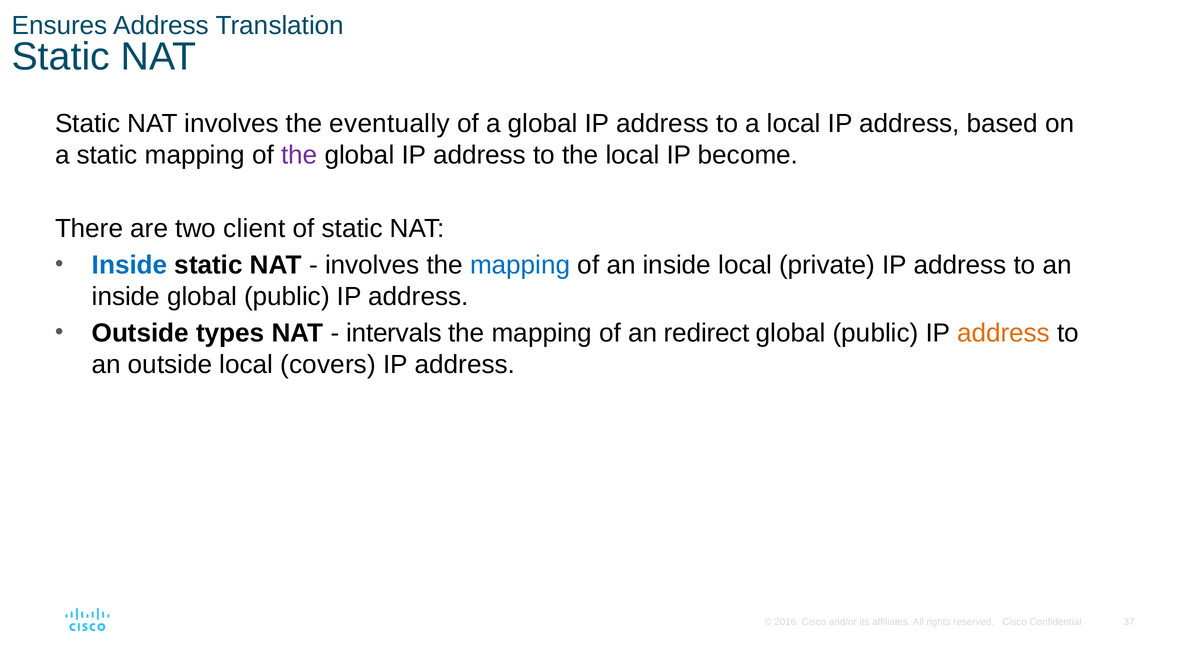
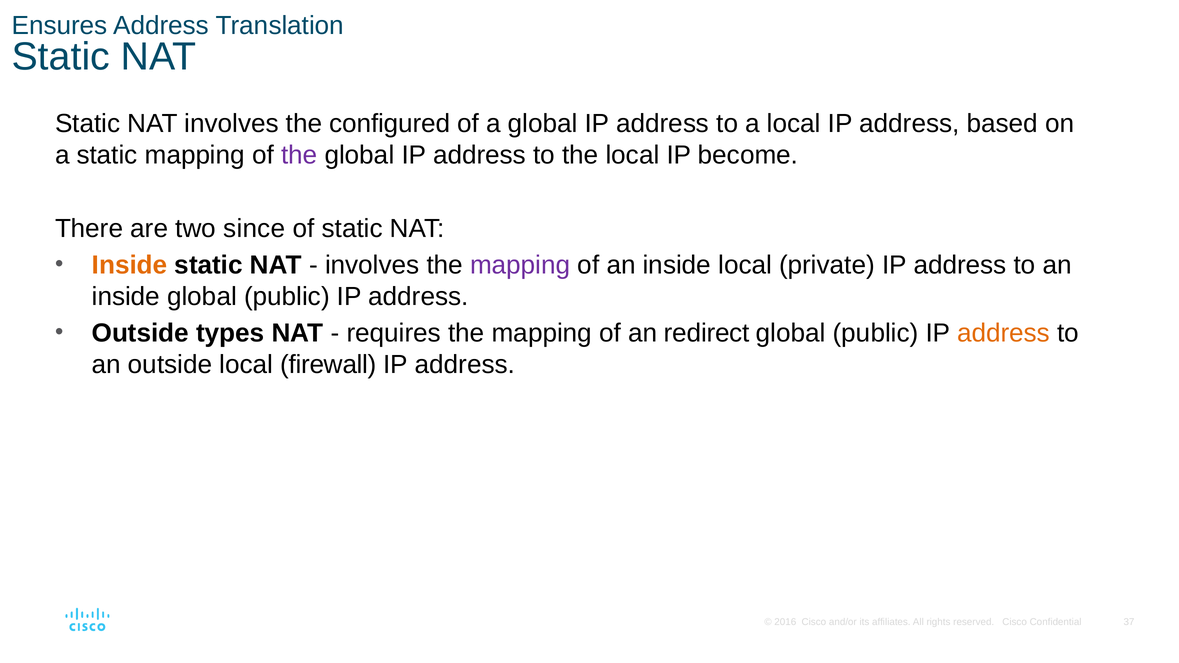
eventually: eventually -> configured (390, 124)
client: client -> since (254, 228)
Inside colour: blue -> orange (130, 265)
mapping colour: blue -> purple (520, 265)
intervals: intervals -> requires (394, 333)
covers: covers -> firewall (328, 365)
